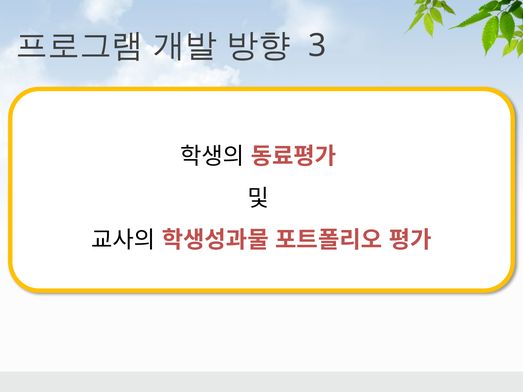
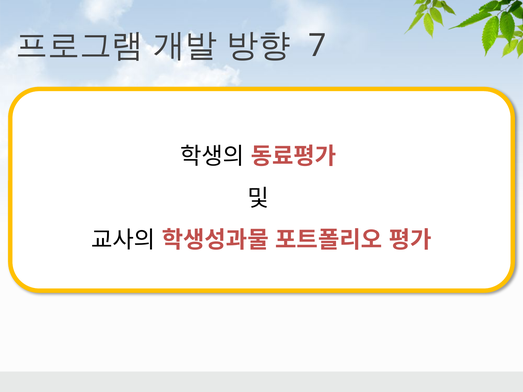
3: 3 -> 7 (317, 46)
